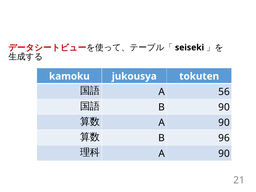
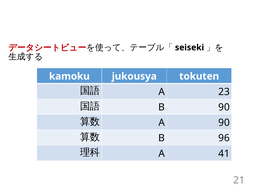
56: 56 -> 23 (224, 92)
90: 90 -> 41 (224, 154)
